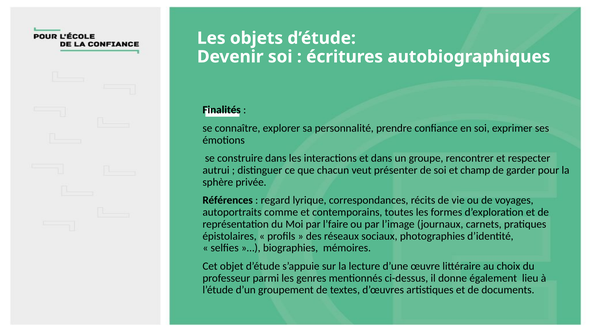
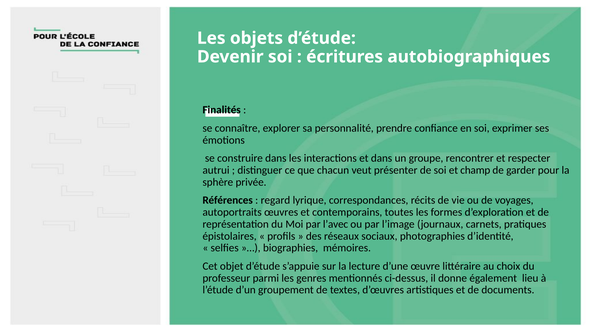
comme: comme -> œuvres (281, 212)
l’faire: l’faire -> l’avec (336, 224)
